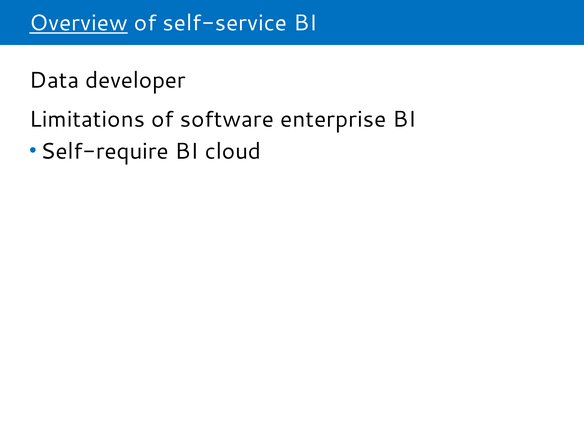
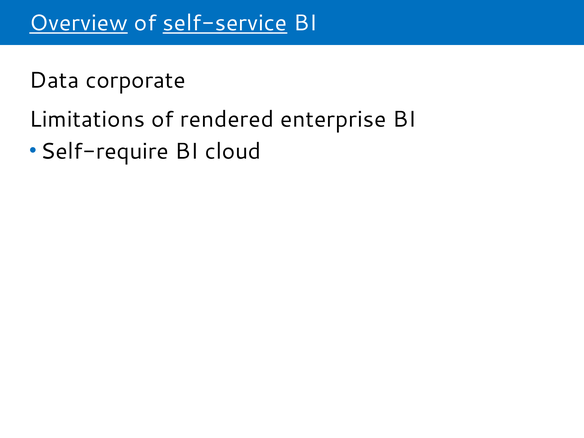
self-service underline: none -> present (225, 23)
developer: developer -> corporate (135, 80)
software: software -> rendered (227, 119)
